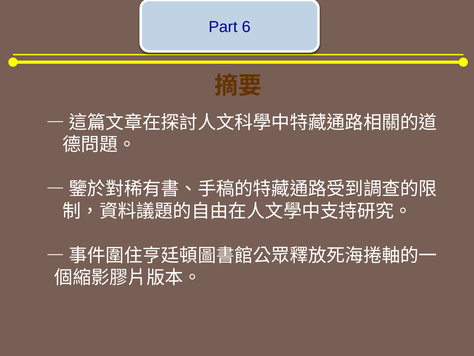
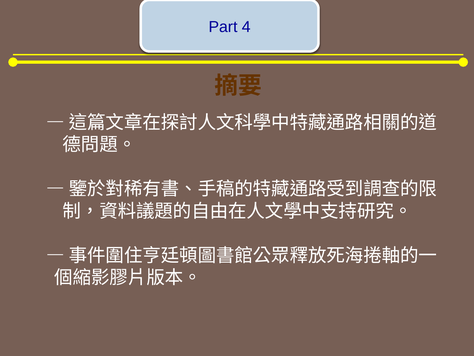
6: 6 -> 4 (246, 27)
